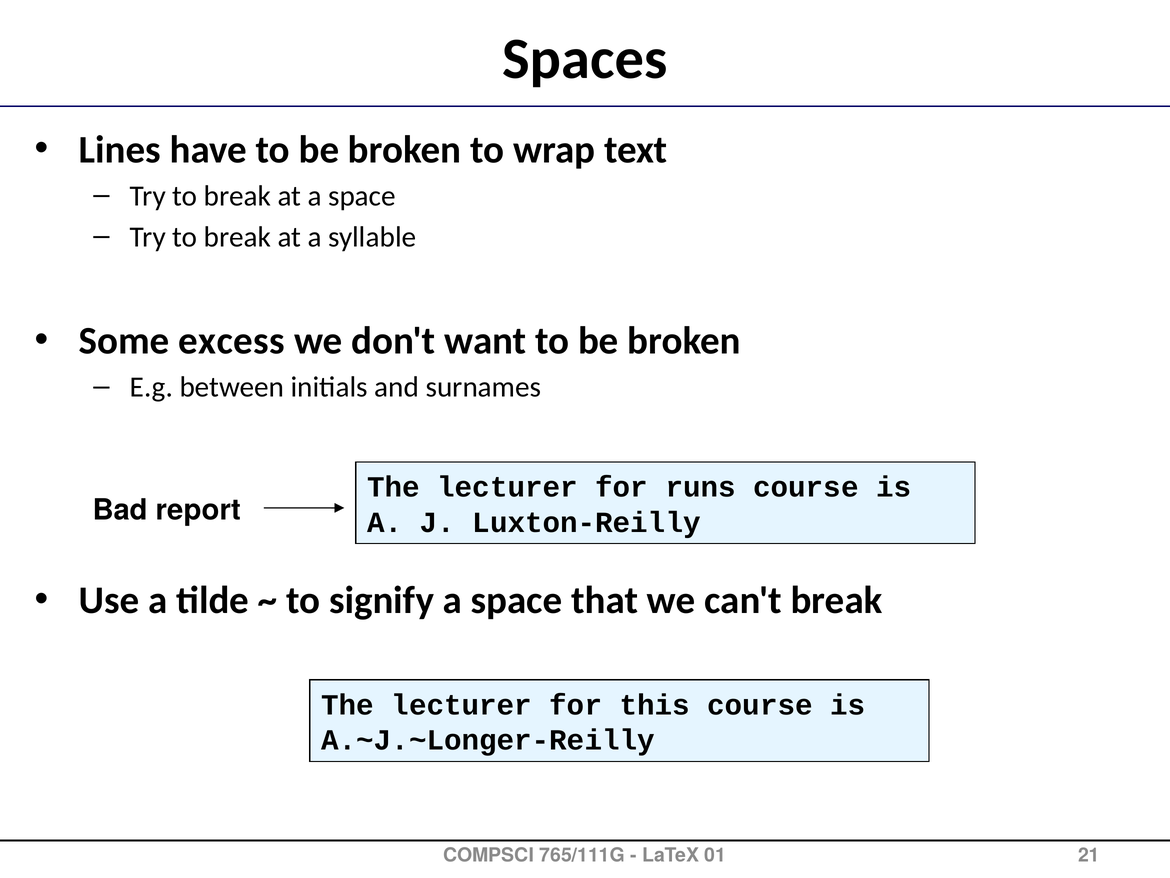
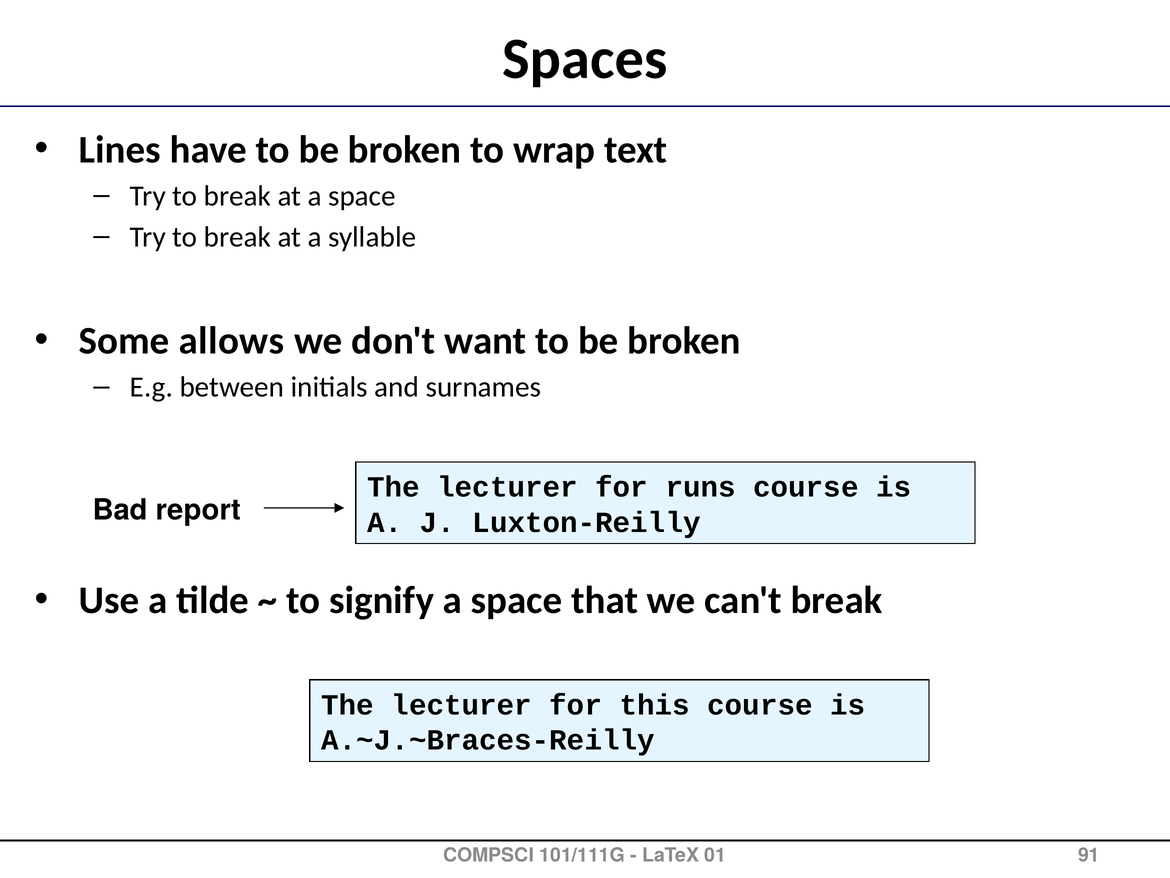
excess: excess -> allows (232, 341)
A.~J.~Longer-Reilly: A.~J.~Longer-Reilly -> A.~J.~Braces-Reilly (488, 740)
765/111G: 765/111G -> 101/111G (582, 855)
21: 21 -> 91 (1089, 855)
